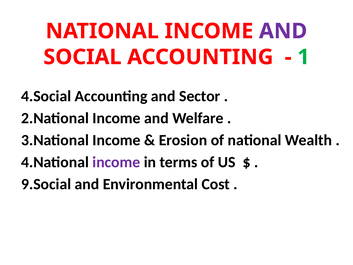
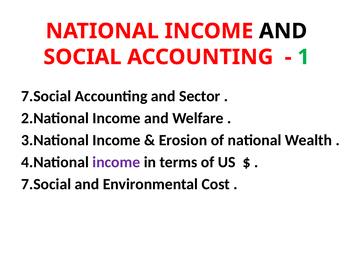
AND colour: purple -> black (283, 31)
4.Social: 4.Social -> 7.Social (46, 96)
9.Social: 9.Social -> 7.Social (46, 184)
